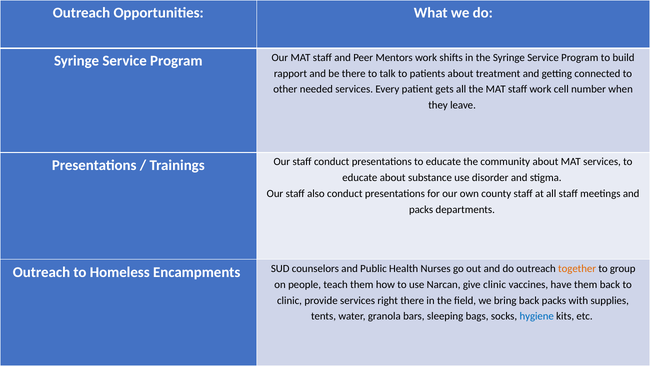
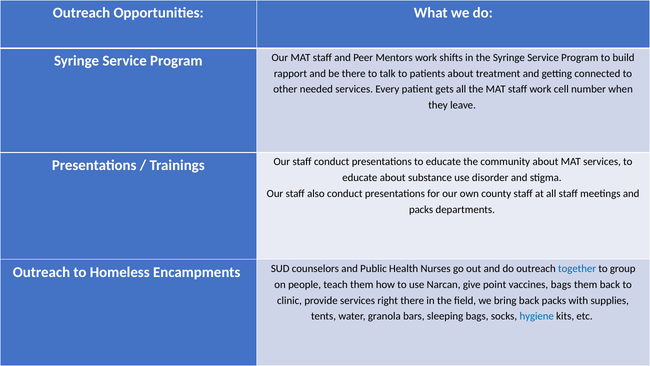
together colour: orange -> blue (577, 268)
give clinic: clinic -> point (495, 284)
vaccines have: have -> bags (561, 284)
